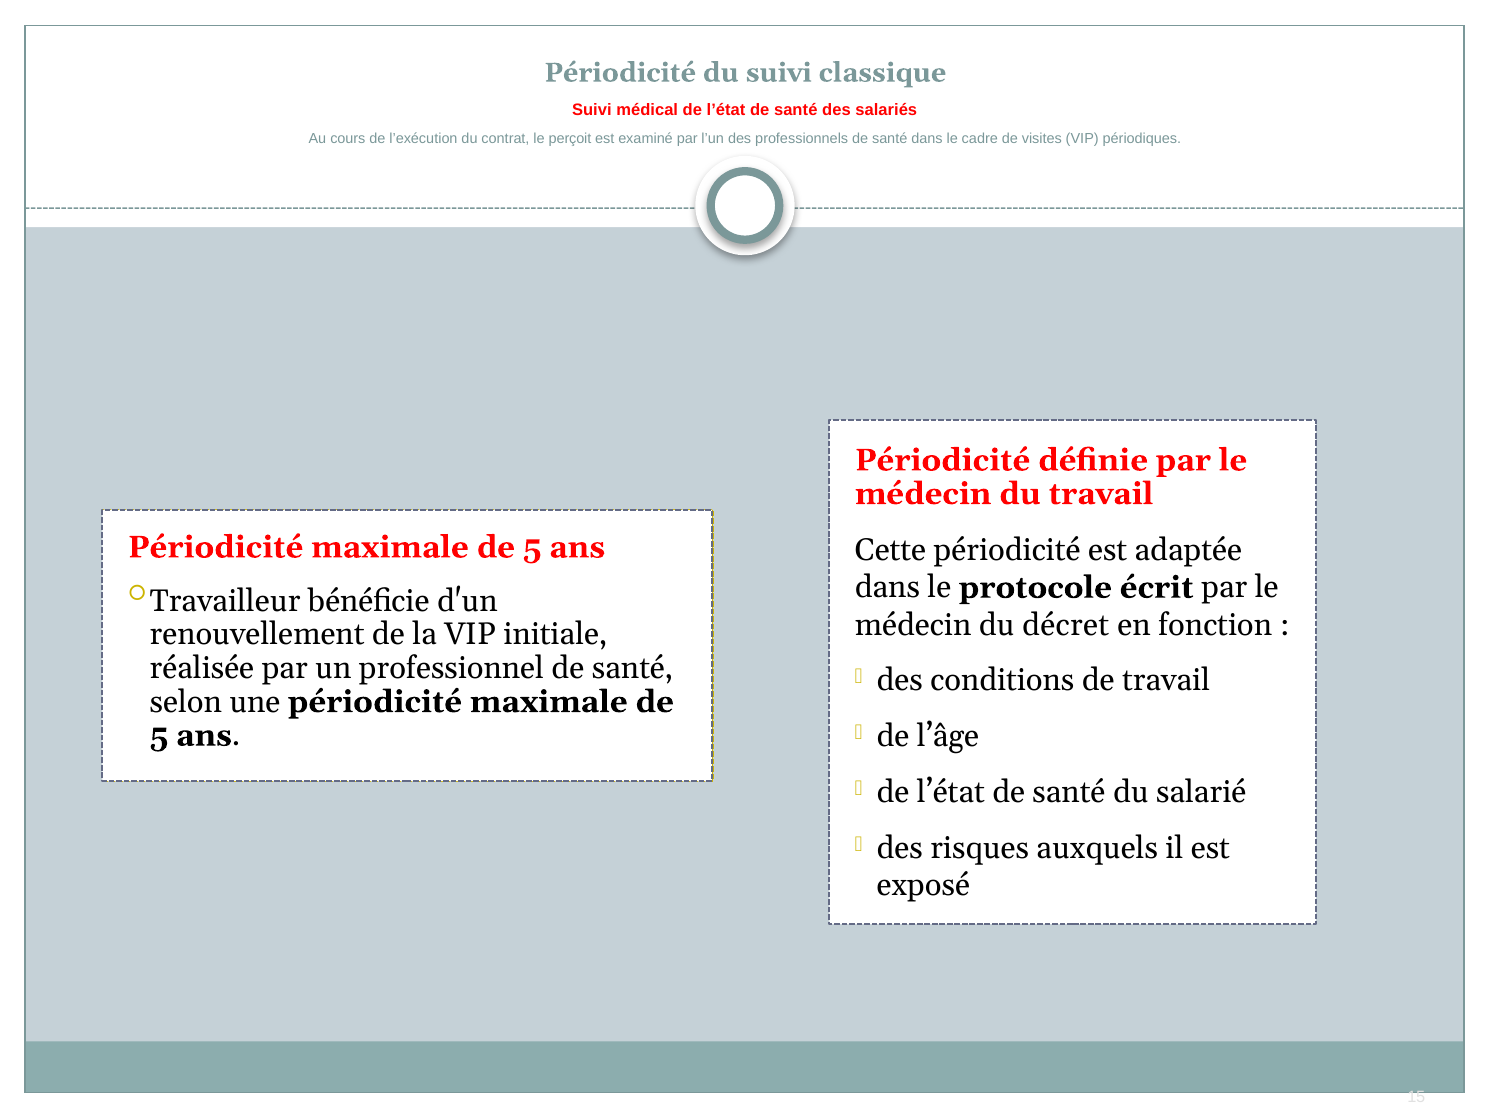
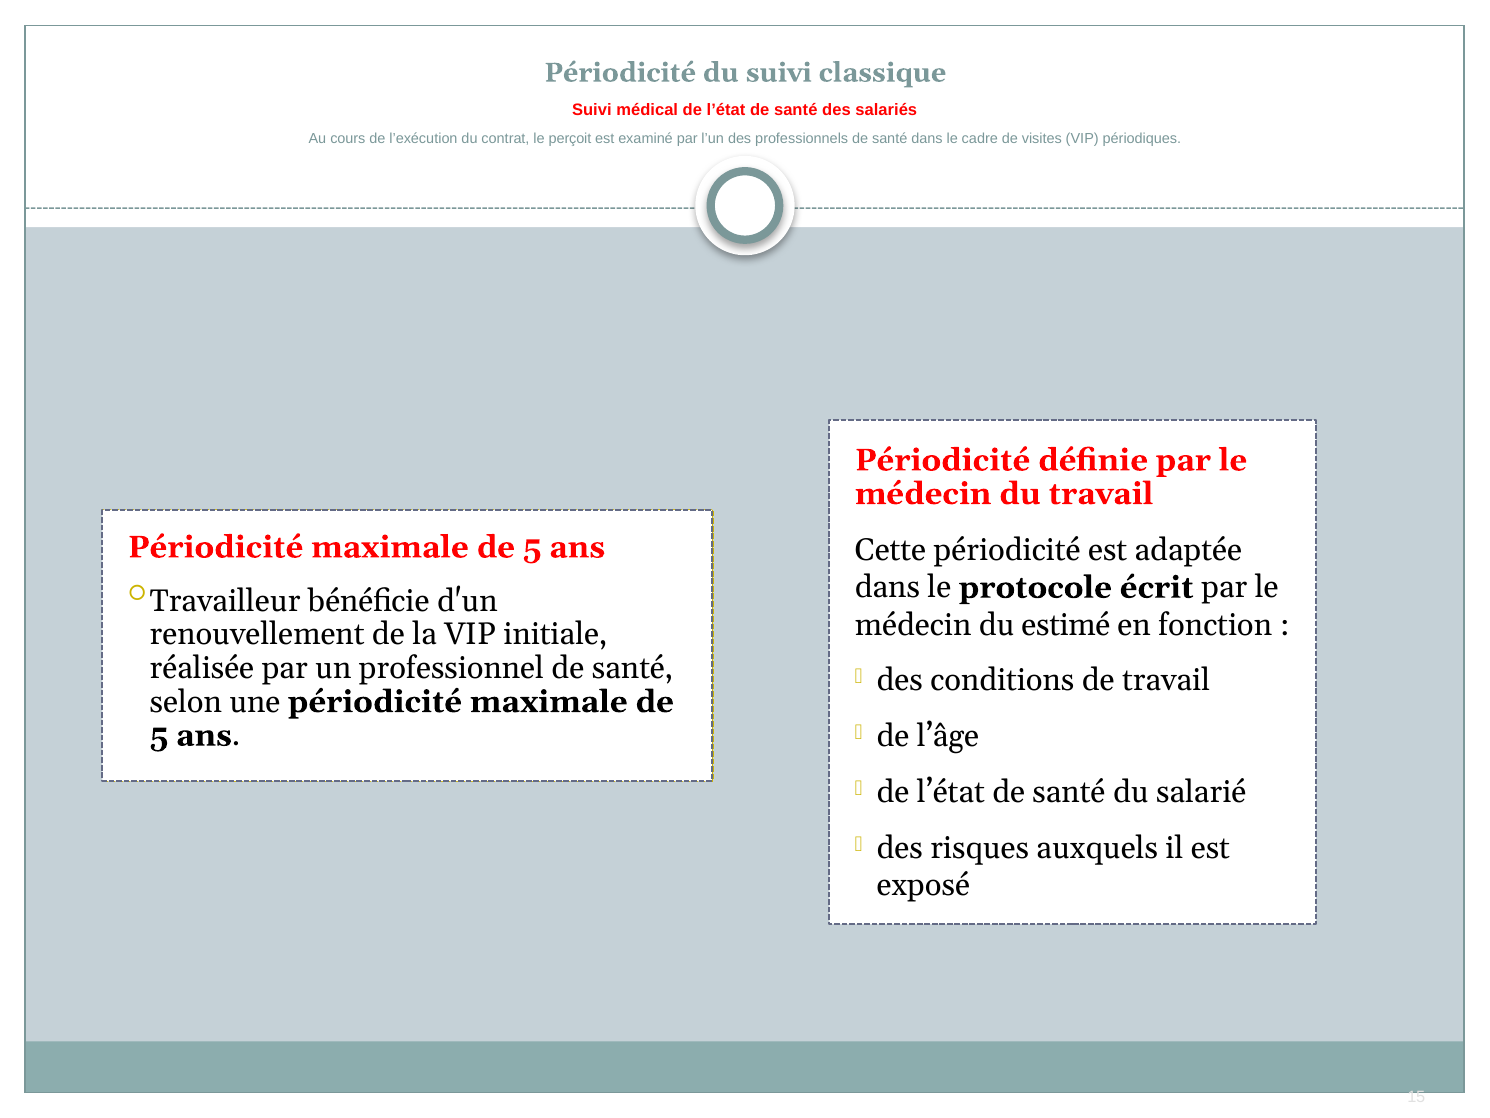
décret: décret -> estimé (1066, 624)
